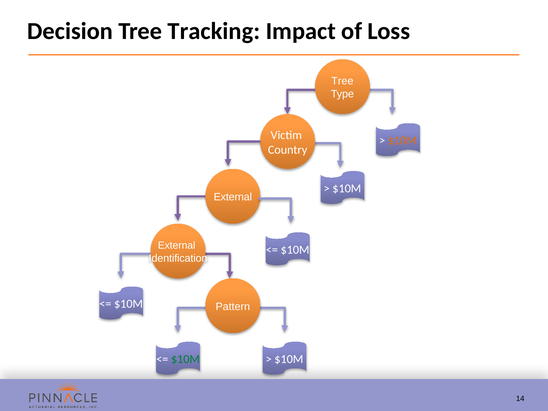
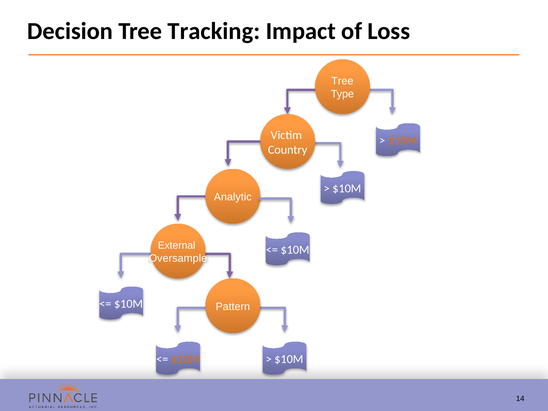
External: External -> Analytic (233, 197)
Identification: Identification -> Oversample (178, 258)
$10M colour: green -> orange (185, 359)
